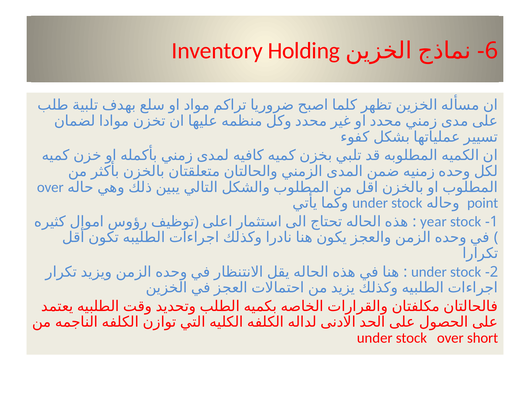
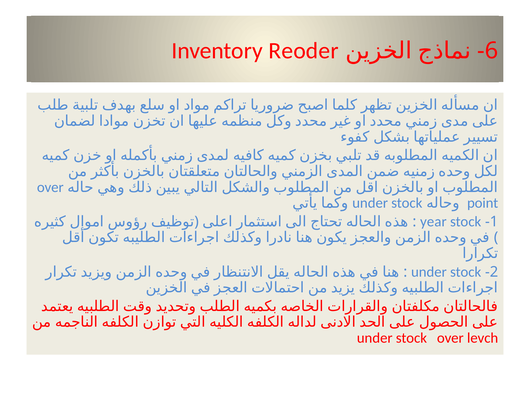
Holding: Holding -> Reoder (304, 51)
short: short -> levch (483, 338)
